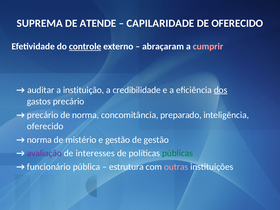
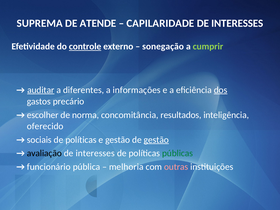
OFERECIDO: OFERECIDO -> INTERESSES (237, 23)
abraçaram: abraçaram -> sonegação (163, 46)
cumprir colour: pink -> light green (208, 46)
auditar underline: none -> present (41, 90)
instituição: instituição -> diferentes (84, 90)
credibilidade: credibilidade -> informações (137, 90)
precário: precário -> escolher (43, 115)
preparado: preparado -> resultados (181, 115)
norma: norma -> sociais (39, 140)
mistério: mistério -> políticas (81, 140)
gestão underline: none -> present (156, 140)
avaliação colour: purple -> black (44, 153)
estrutura: estrutura -> melhoria (126, 167)
